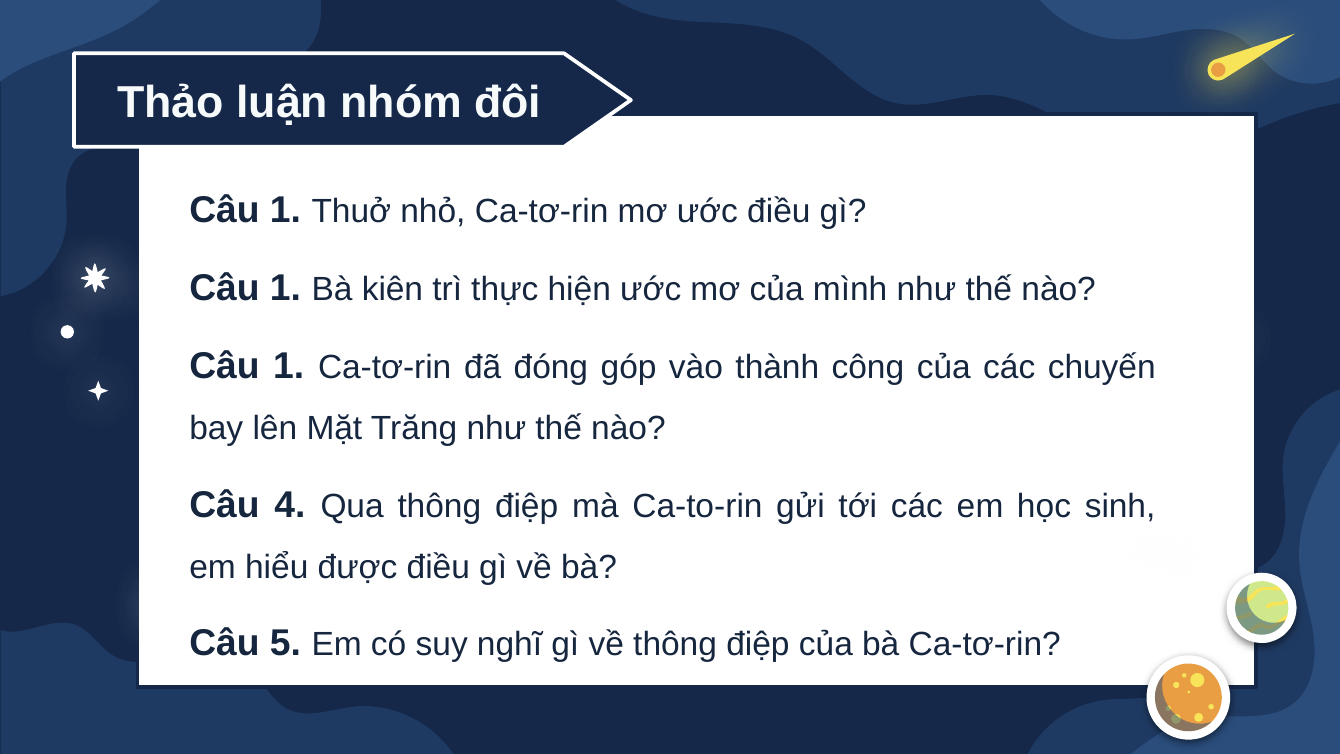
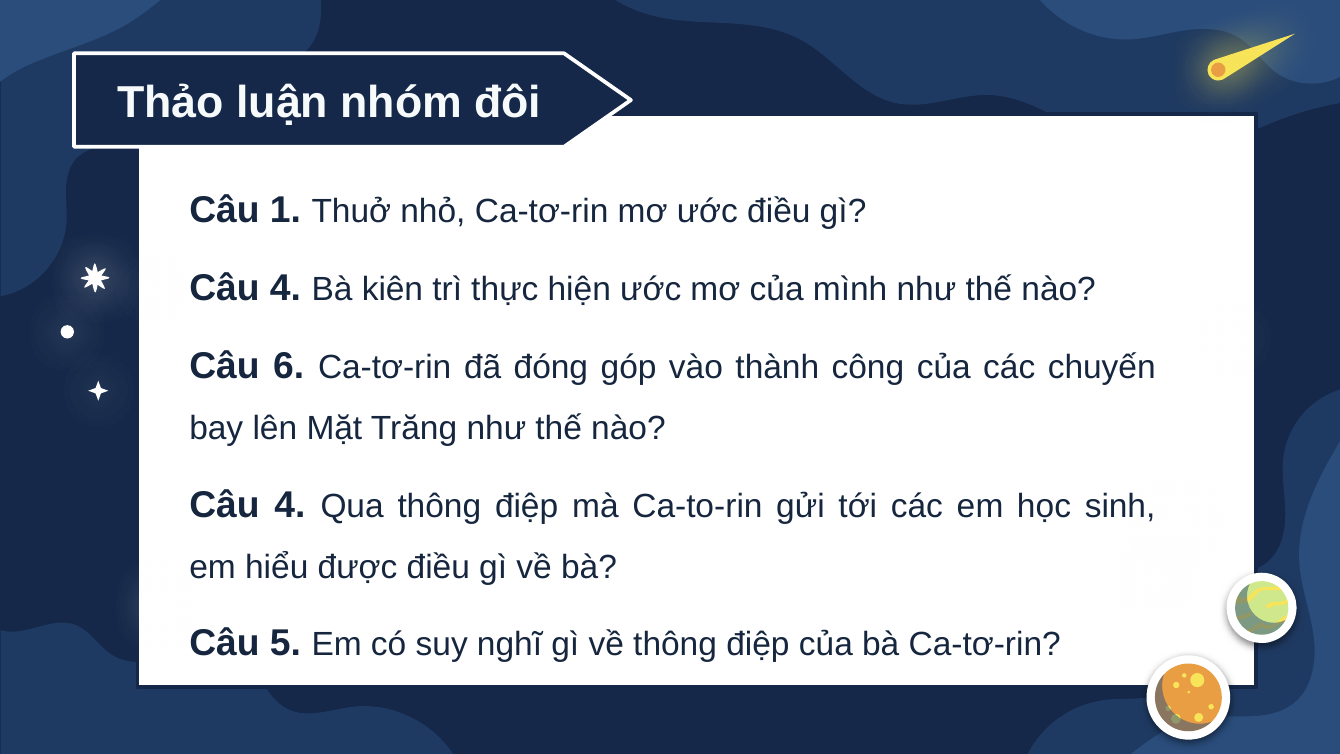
1: 1 -> 4 (285, 288)
1: 1 -> 6 (289, 366)
